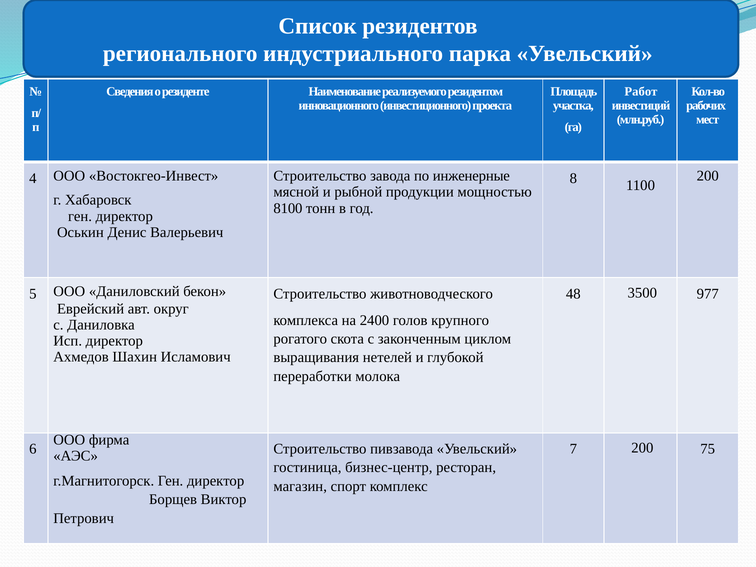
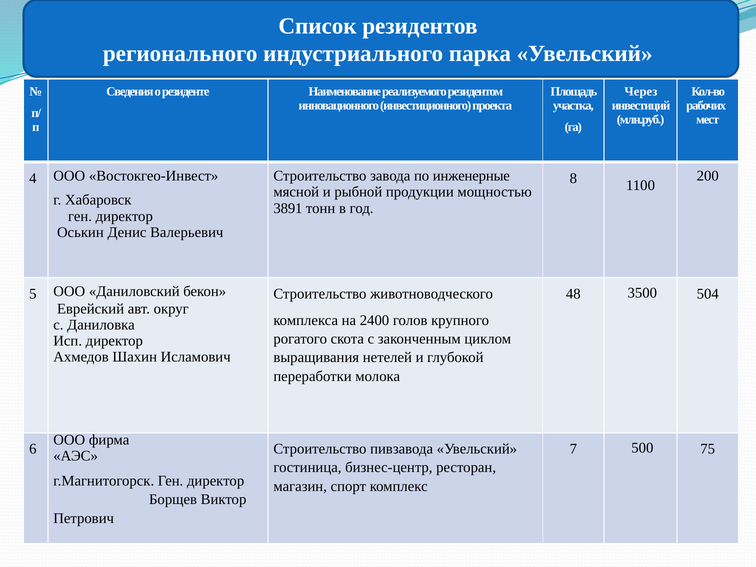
Работ: Работ -> Через (641, 91)
8100: 8100 -> 3891 (288, 208)
977: 977 -> 504 (708, 294)
7 200: 200 -> 500 (642, 448)
